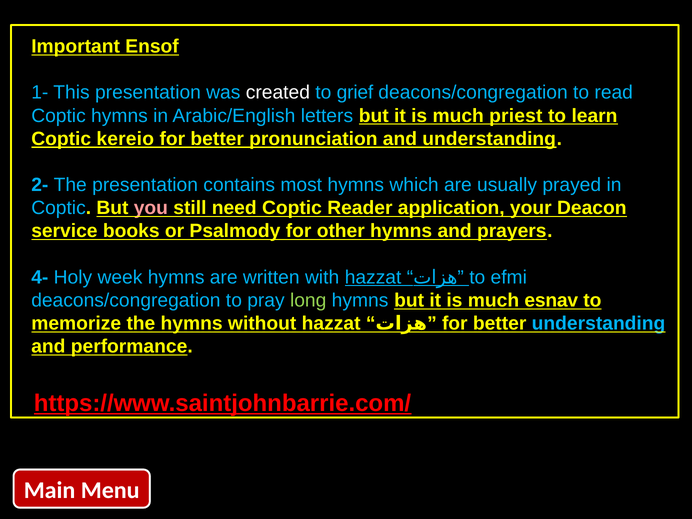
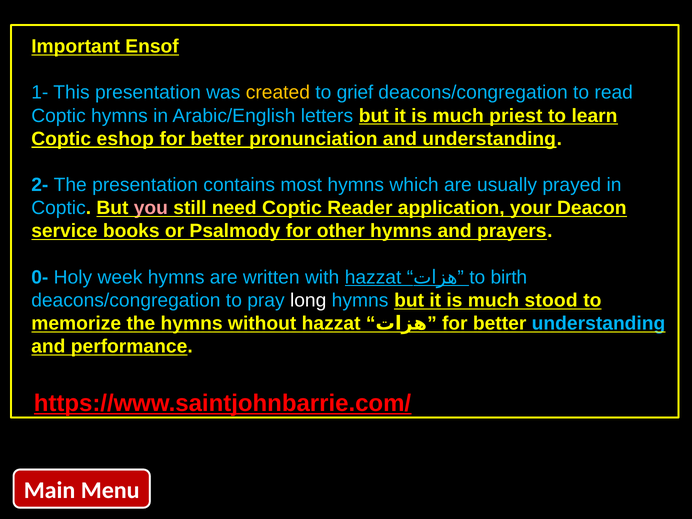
created colour: white -> yellow (278, 93)
kereio: kereio -> eshop (125, 139)
4-: 4- -> 0- (40, 277)
efmi: efmi -> birth (509, 277)
long colour: light green -> white (308, 300)
esnav: esnav -> stood (551, 300)
